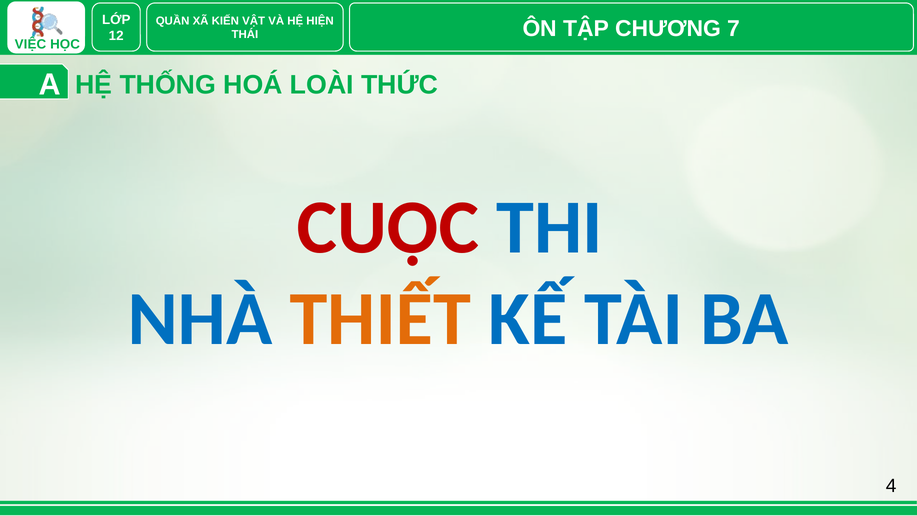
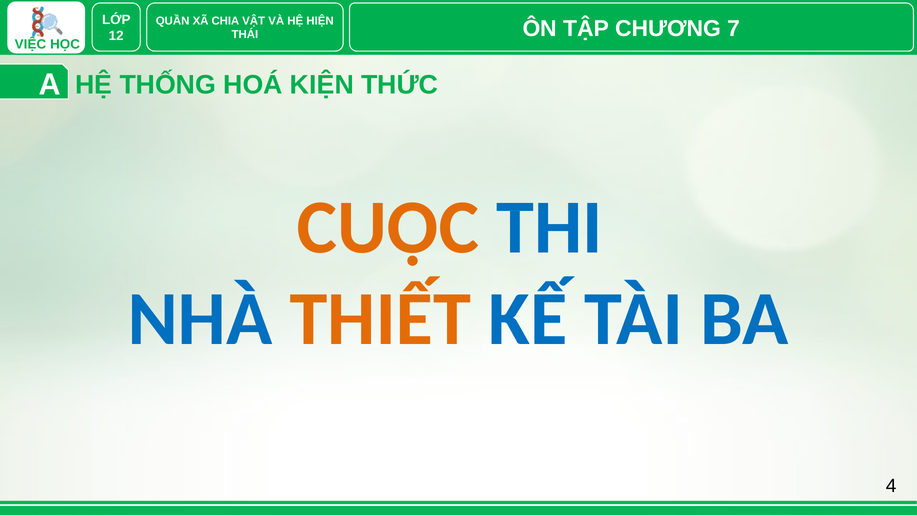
KIẾN: KIẾN -> CHIA (225, 21)
LOÀI: LOÀI -> KIỆN (322, 85)
CUỘC colour: red -> orange (388, 227)
